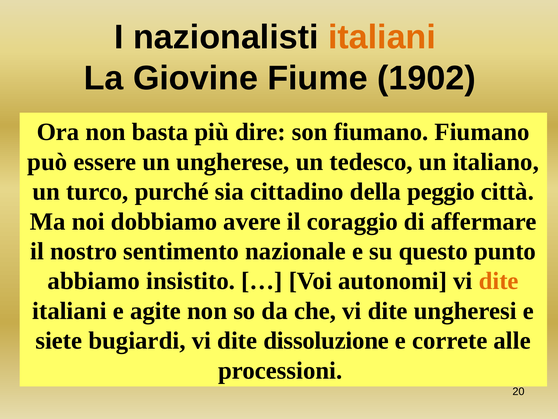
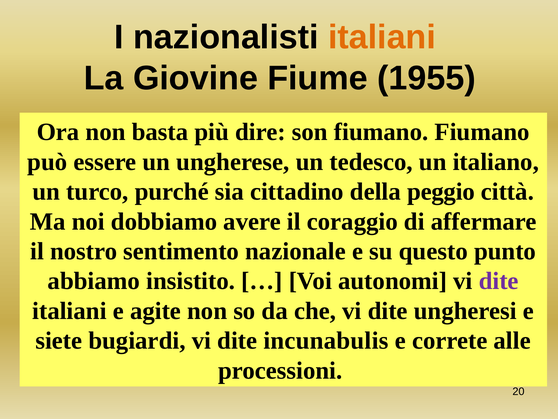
1902: 1902 -> 1955 (426, 78)
dite colour: orange -> purple (499, 281)
dissoluzione: dissoluzione -> incunabulis (326, 340)
